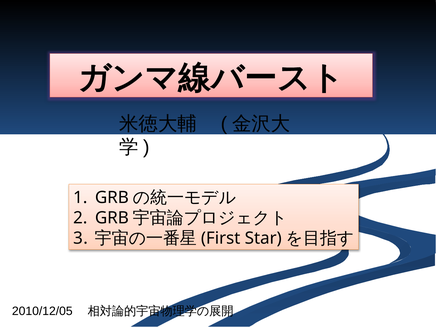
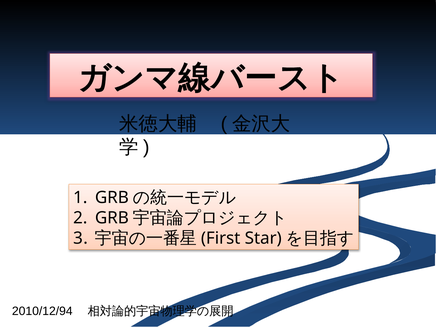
2010/12/05: 2010/12/05 -> 2010/12/94 (42, 311)
